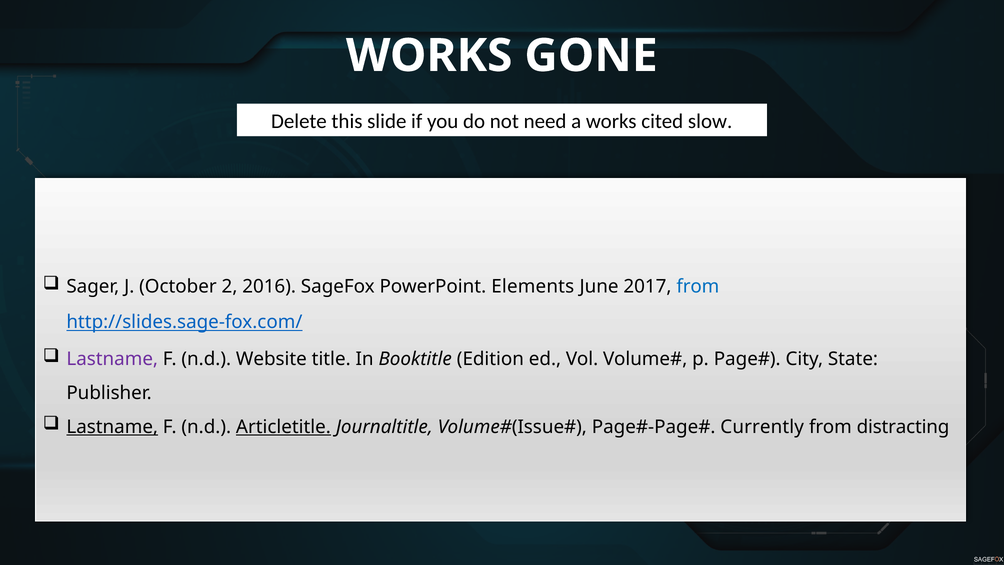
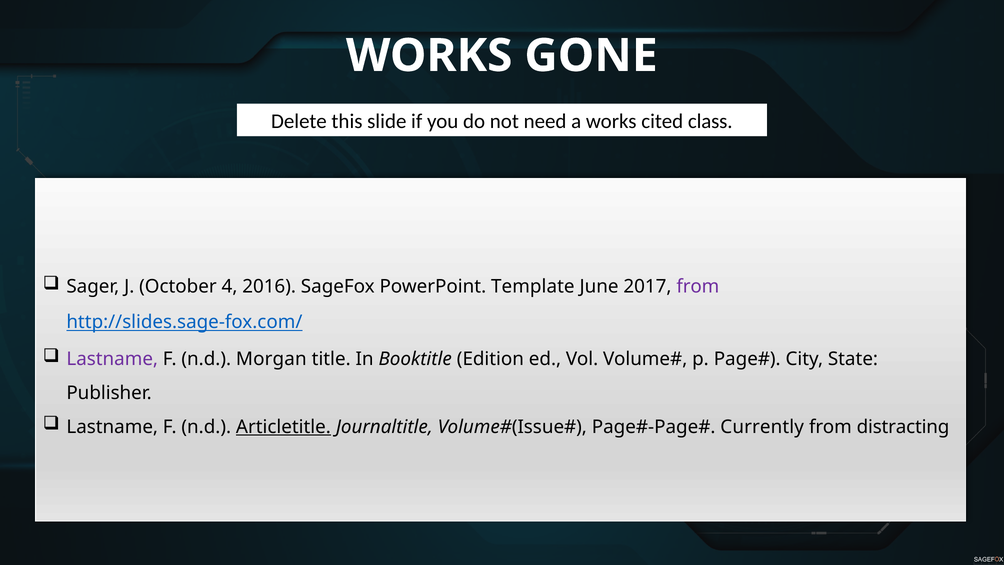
slow: slow -> class (710, 121)
2: 2 -> 4 (230, 287)
Elements: Elements -> Template (533, 287)
from colour: blue -> purple (698, 287)
Website: Website -> Morgan (271, 359)
Lastname underline: present -> none (112, 427)
